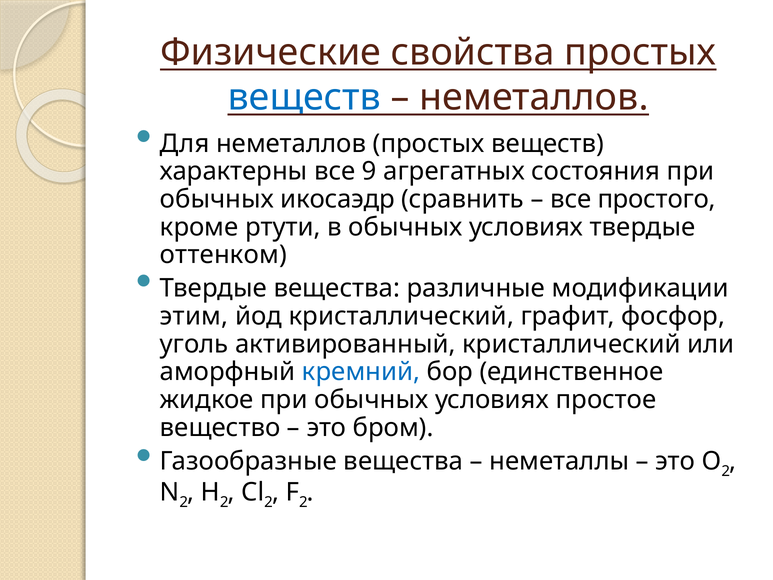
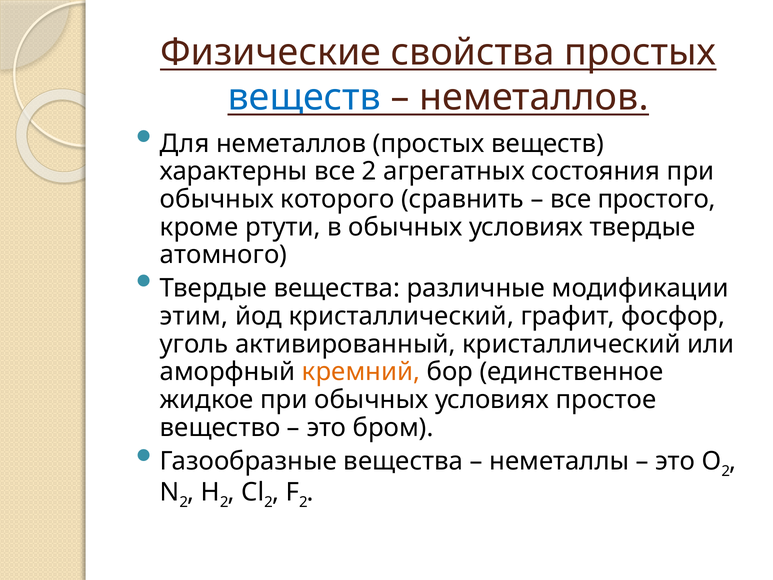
все 9: 9 -> 2 (369, 171)
икосаэдр: икосаэдр -> которого (337, 199)
оттенком: оттенком -> атомного (224, 255)
кремний colour: blue -> orange (361, 372)
